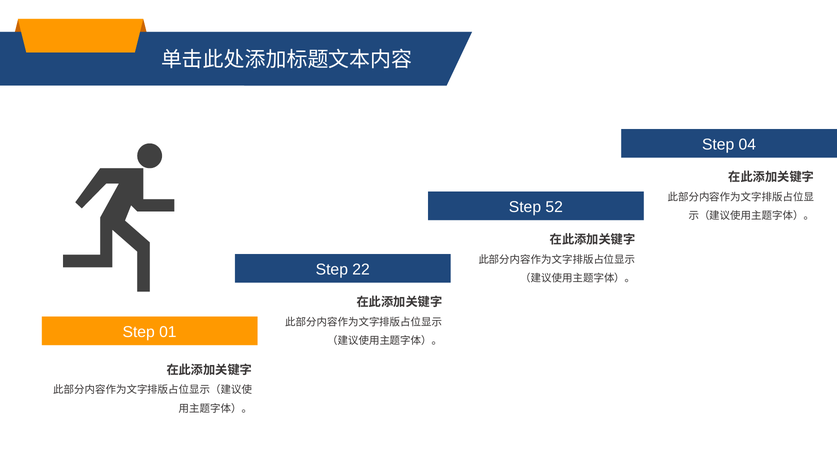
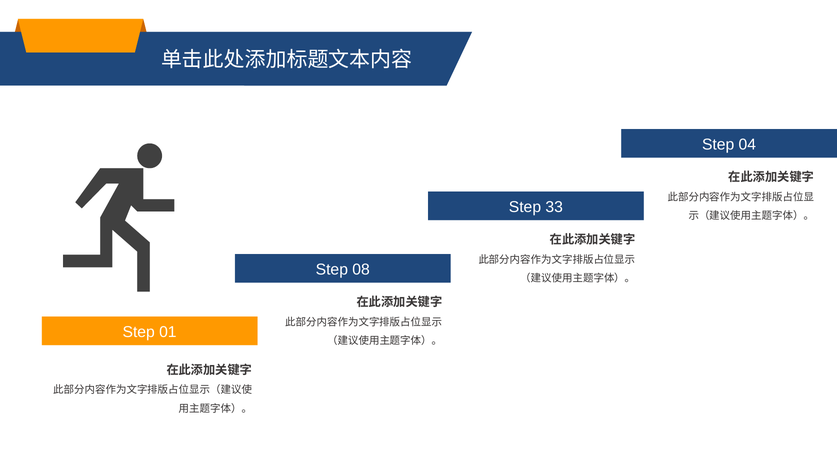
52: 52 -> 33 (554, 207)
22: 22 -> 08 (361, 269)
